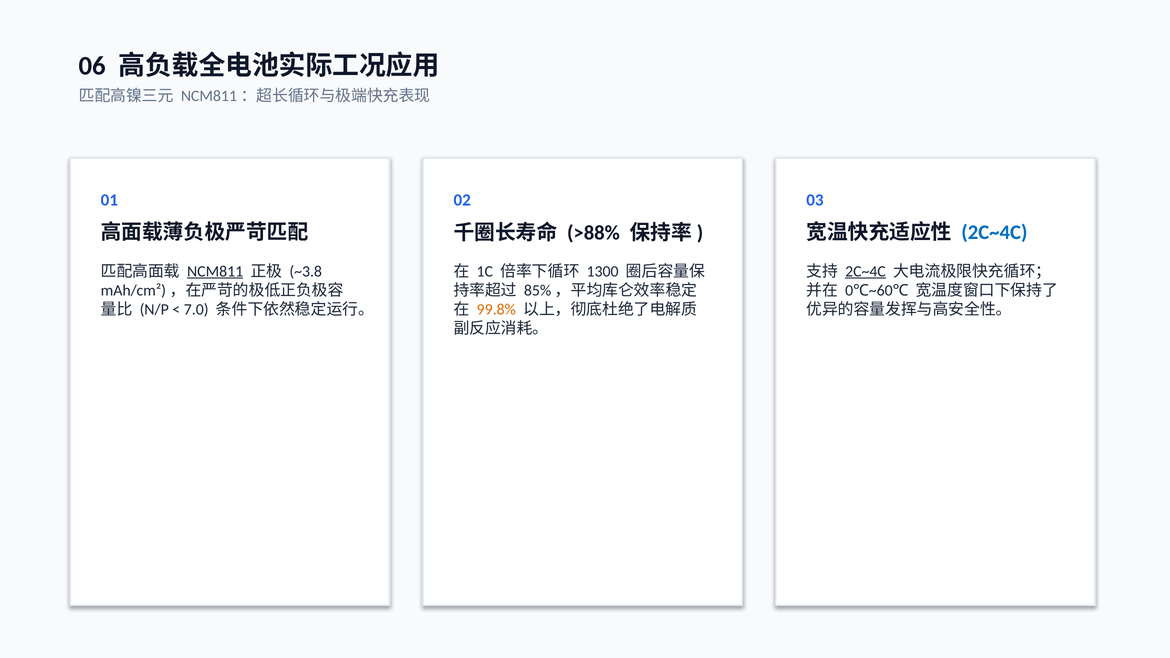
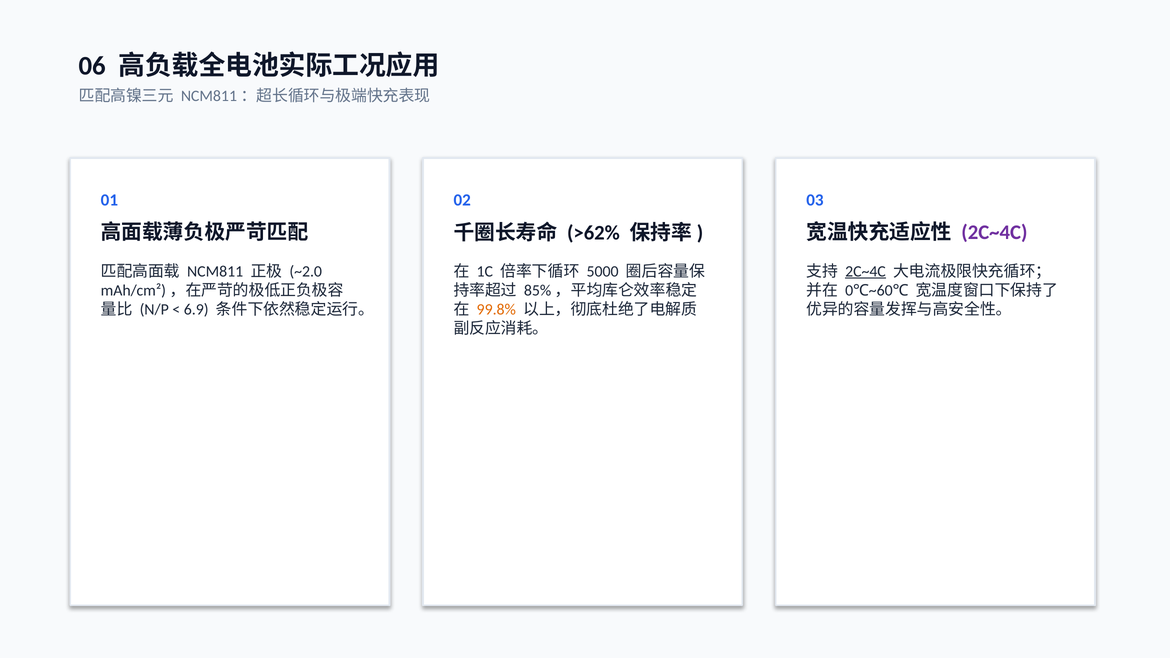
>88%: >88% -> >62% (593, 233)
2C~4C colour: blue -> purple (994, 233)
NCM811 underline: present -> none (215, 271)
~3.8: ~3.8 -> ~2.0 (306, 271)
1300: 1300 -> 5000 (603, 271)
7.0: 7.0 -> 6.9 (196, 309)
